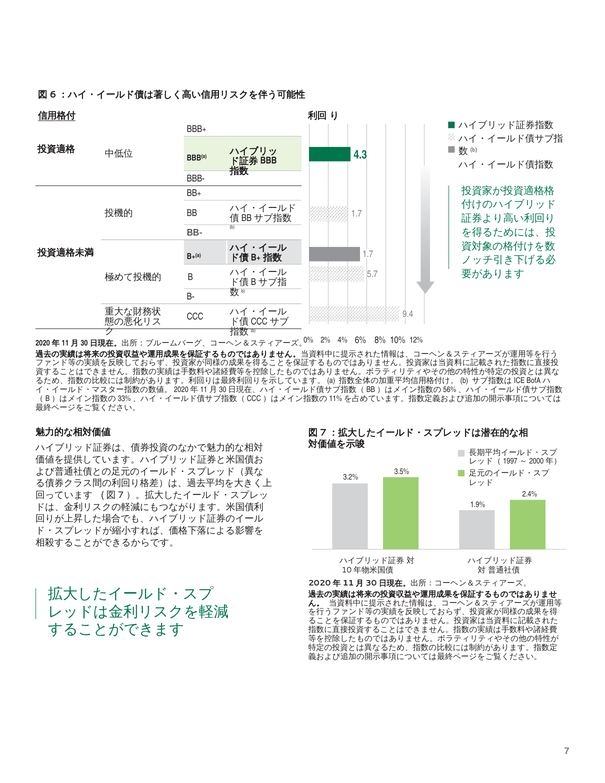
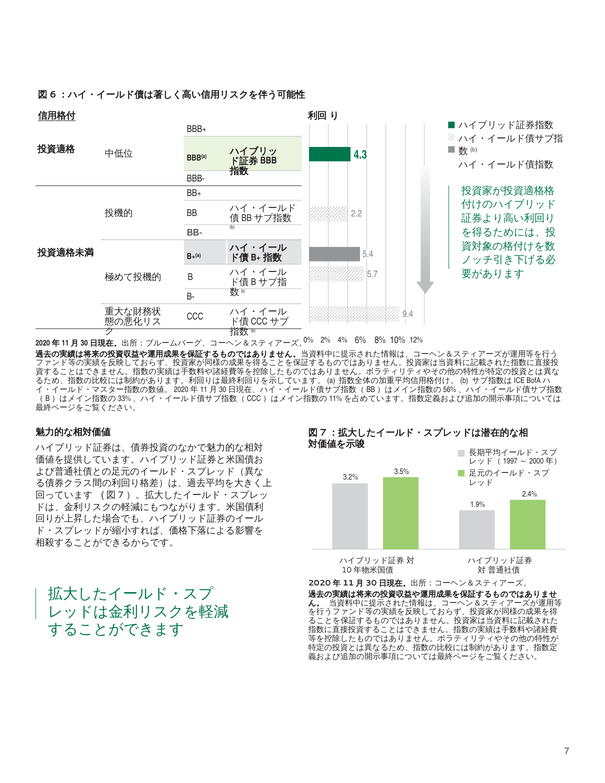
1.7: 1.7 -> 2.2 (357, 214)
1.7: 1.7 -> 5.4 (368, 254)
